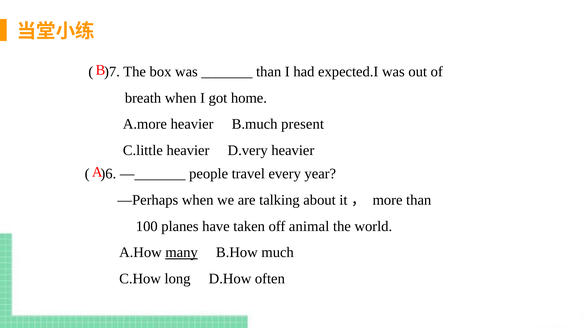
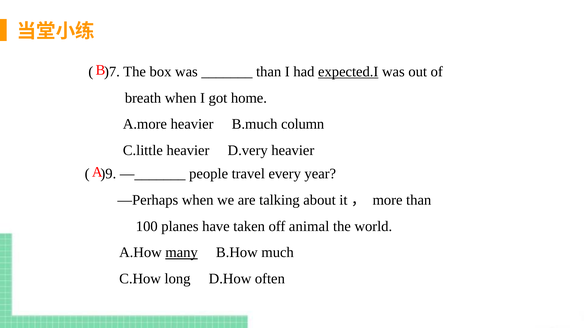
expected.I underline: none -> present (348, 72)
present: present -> column (303, 124)
)6: )6 -> )9 (108, 174)
